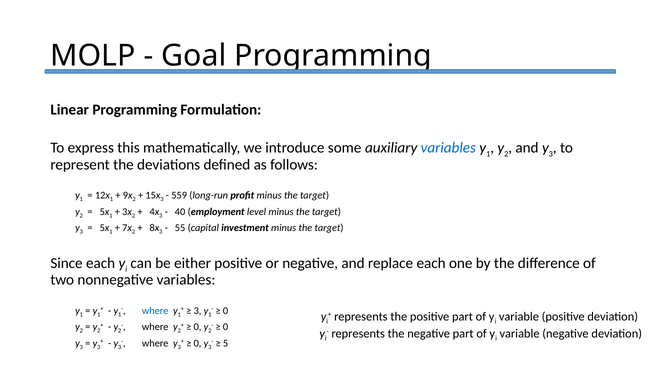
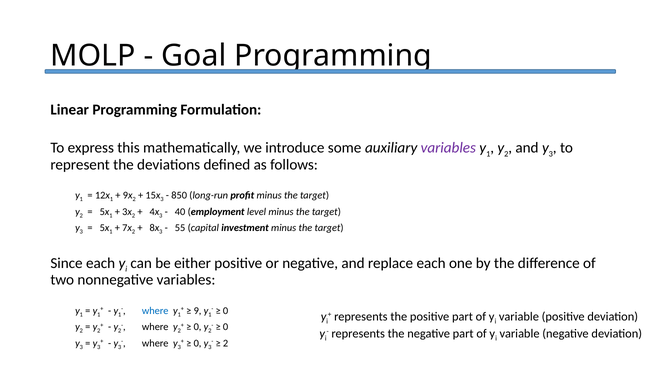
variables colour: blue -> purple (448, 148)
559: 559 -> 850 (179, 195)
3: 3 -> 9 (198, 310)
5: 5 -> 2 (226, 343)
